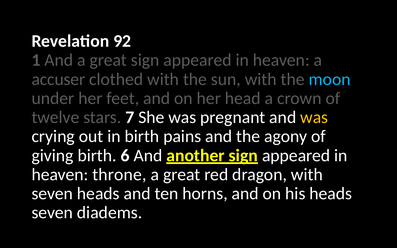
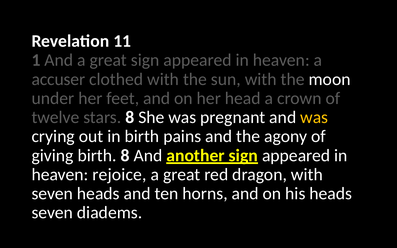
92: 92 -> 11 (122, 41)
moon colour: light blue -> white (330, 79)
stars 7: 7 -> 8 (130, 117)
birth 6: 6 -> 8 (125, 156)
throne: throne -> rejoice (119, 175)
